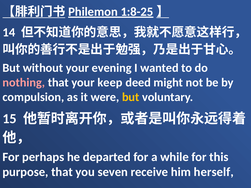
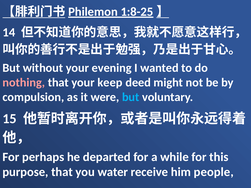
but colour: yellow -> light blue (131, 97)
seven: seven -> water (113, 172)
herself: herself -> people (214, 172)
